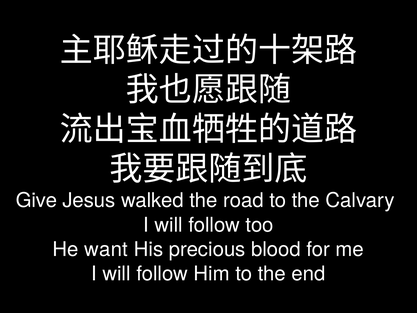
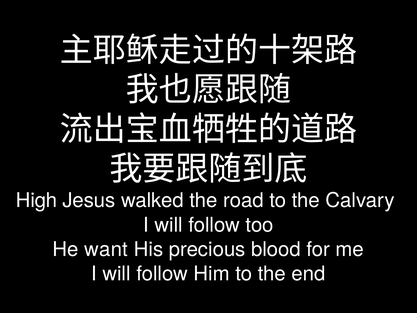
Give: Give -> High (37, 200)
